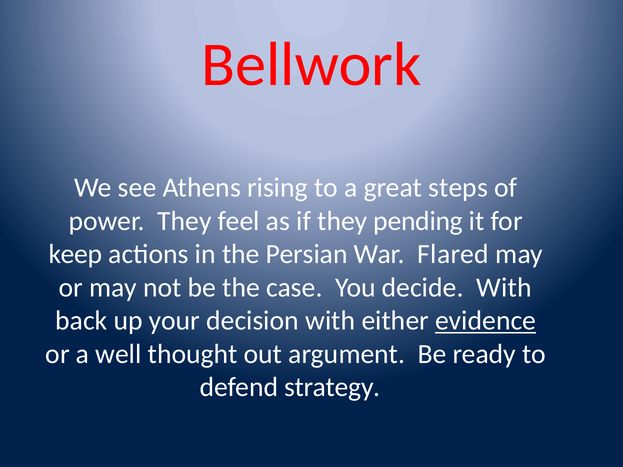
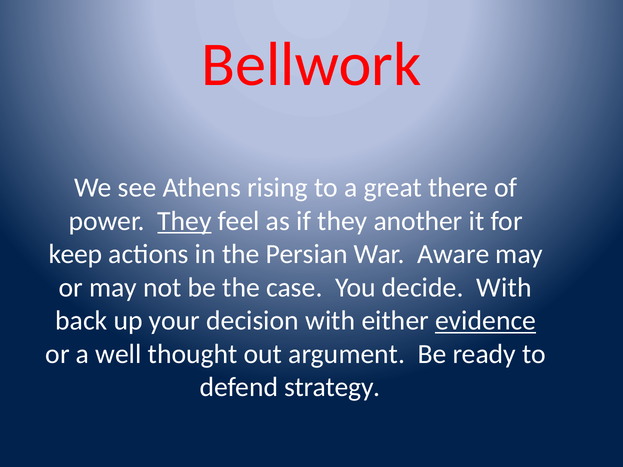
steps: steps -> there (458, 188)
They underline: none -> present (185, 221)
pending: pending -> another (418, 221)
Flared: Flared -> Aware (453, 254)
